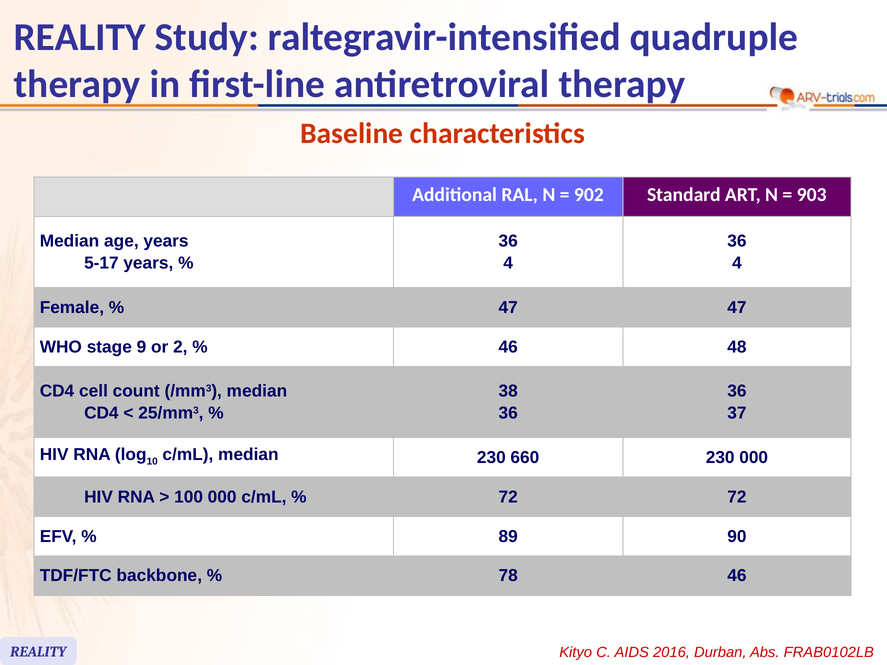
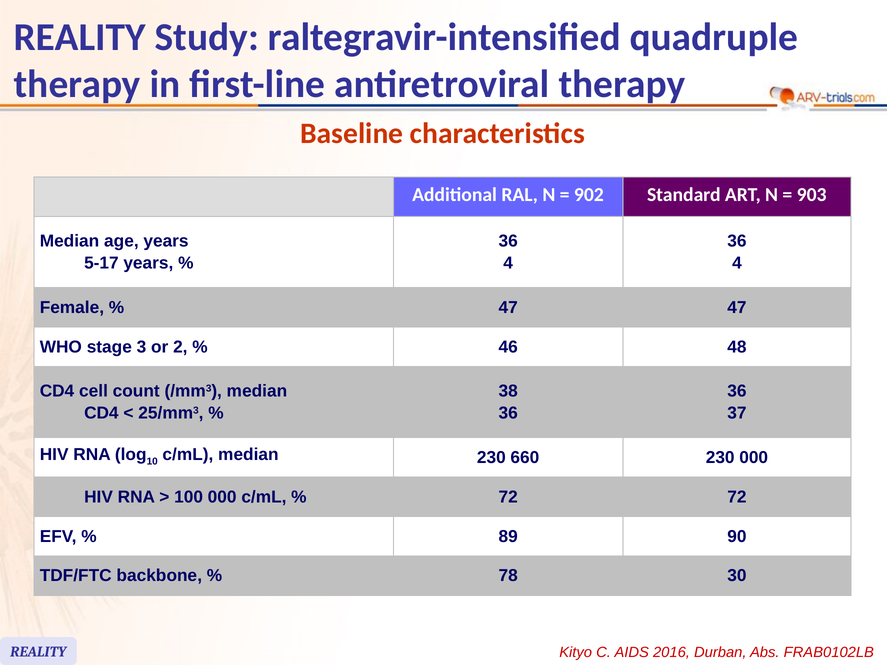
9: 9 -> 3 (141, 347)
78 46: 46 -> 30 (737, 576)
